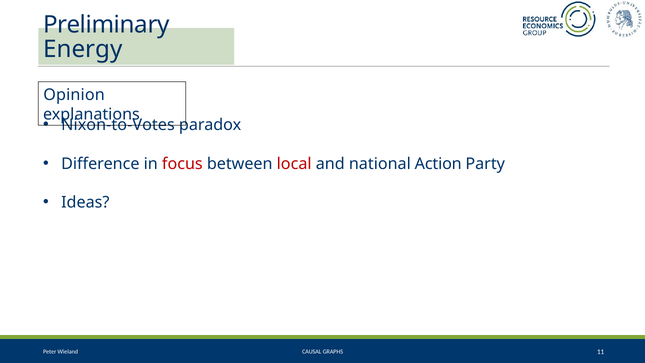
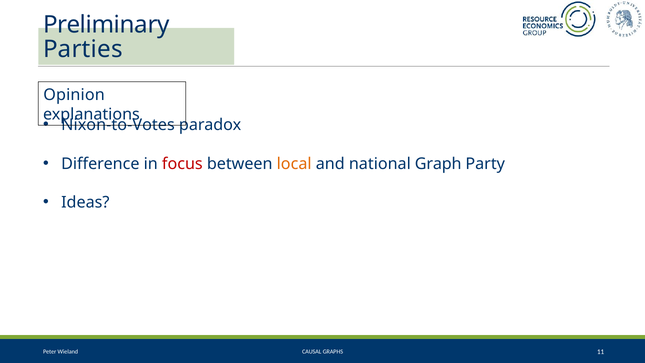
Energy: Energy -> Parties (83, 49)
local colour: red -> orange (294, 164)
Action: Action -> Graph (438, 164)
